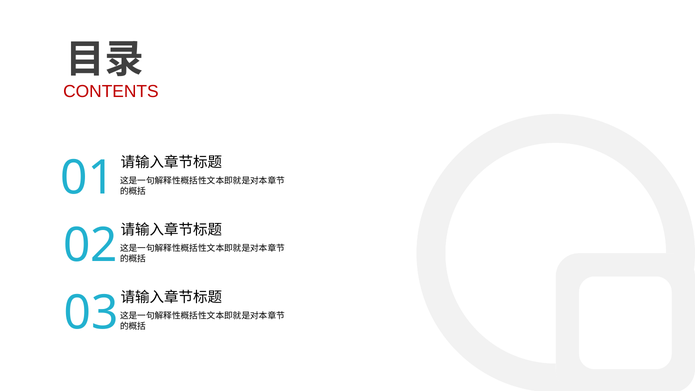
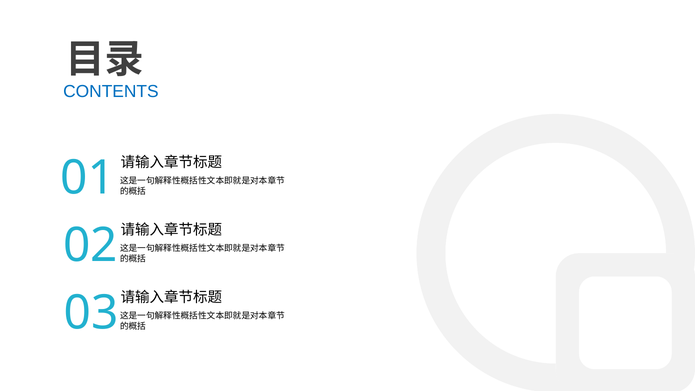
CONTENTS colour: red -> blue (111, 91)
